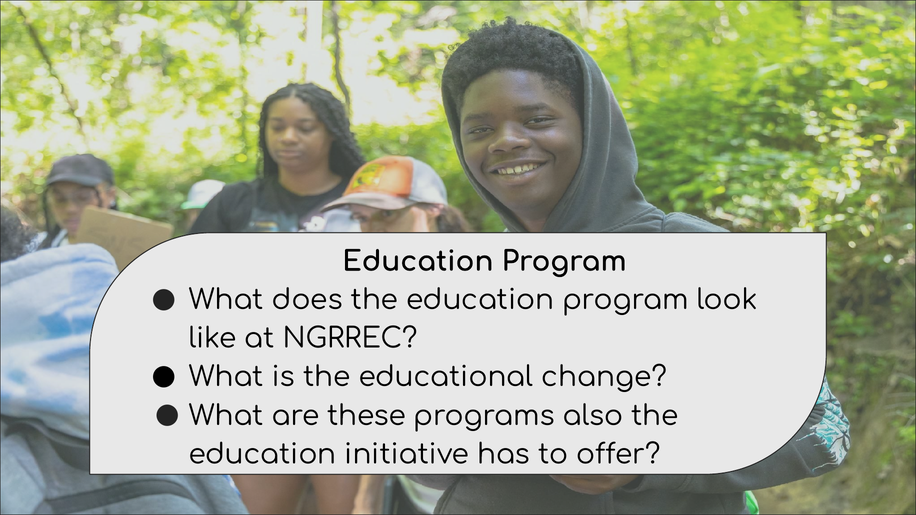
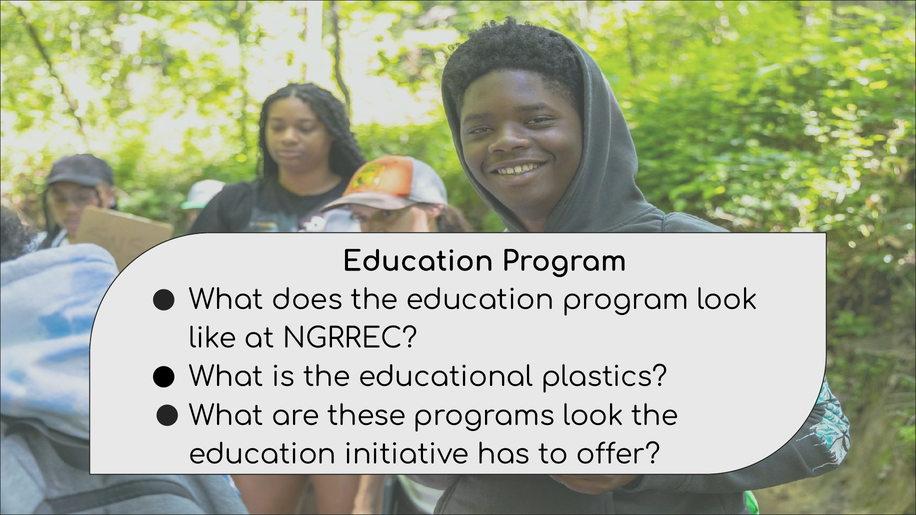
change: change -> plastics (604, 377)
programs also: also -> look (593, 416)
